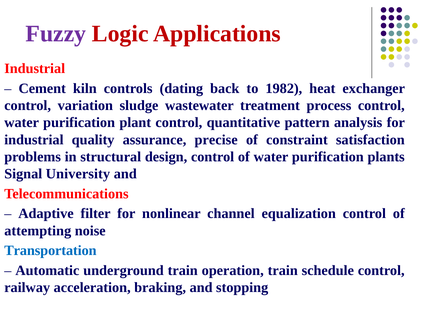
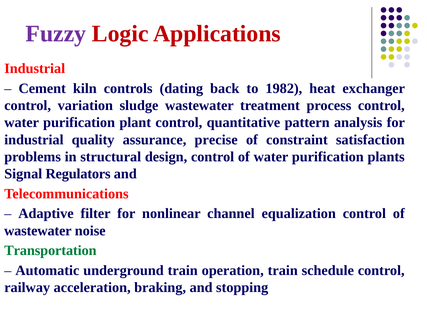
University: University -> Regulators (78, 174)
attempting: attempting -> wastewater (38, 231)
Transportation colour: blue -> green (50, 251)
